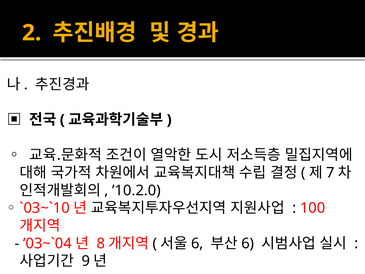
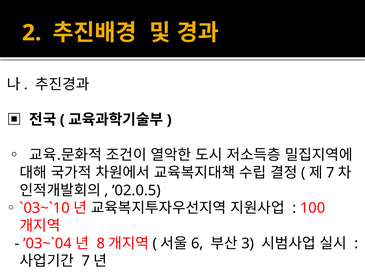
’10.2.0: ’10.2.0 -> ’02.0.5 (136, 190)
6: 6 -> 3 (248, 243)
9: 9 -> 7 (86, 261)
